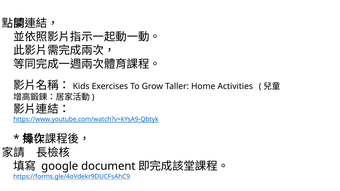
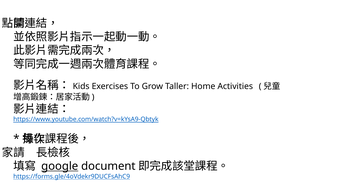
google underline: none -> present (60, 166)
